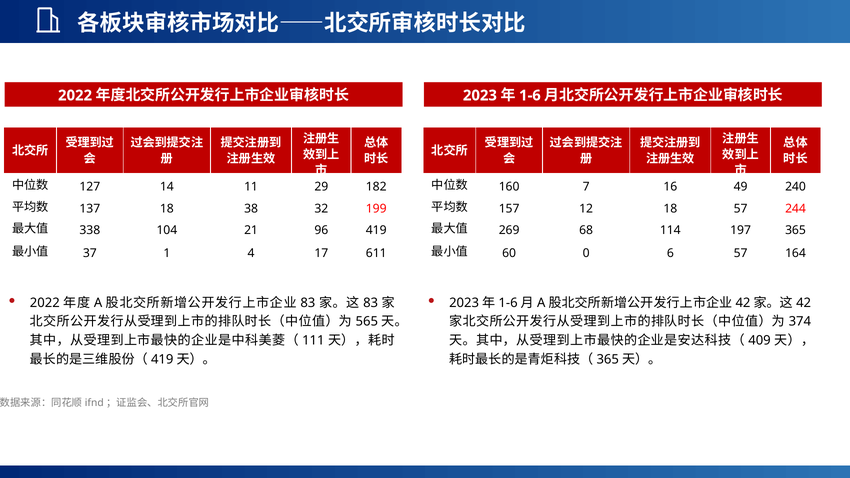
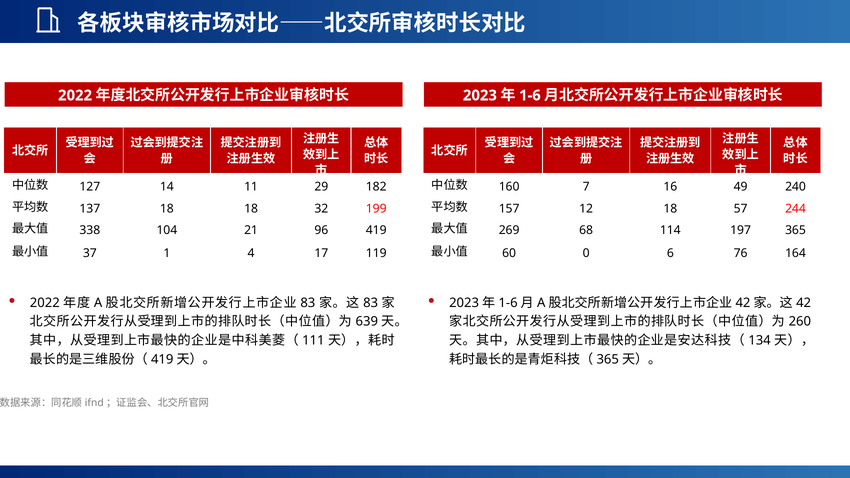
18 38: 38 -> 18 (251, 209)
611: 611 -> 119 (376, 253)
6 57: 57 -> 76 (741, 253)
565: 565 -> 639 (367, 322)
374: 374 -> 260 (800, 322)
409: 409 -> 134 (760, 341)
